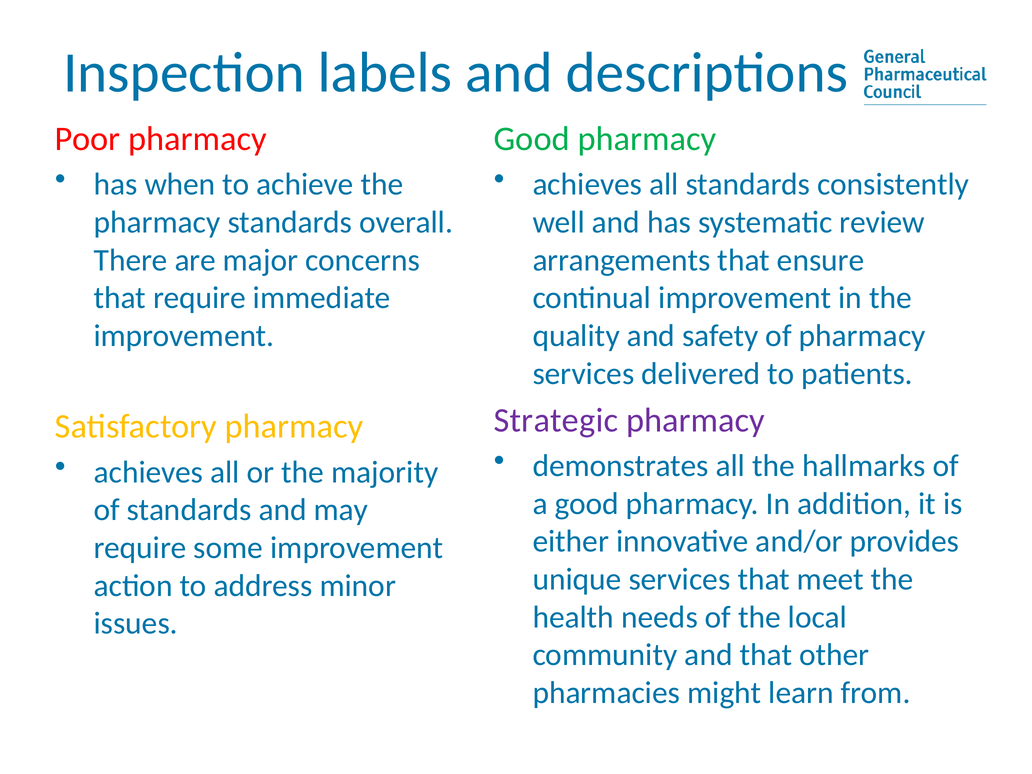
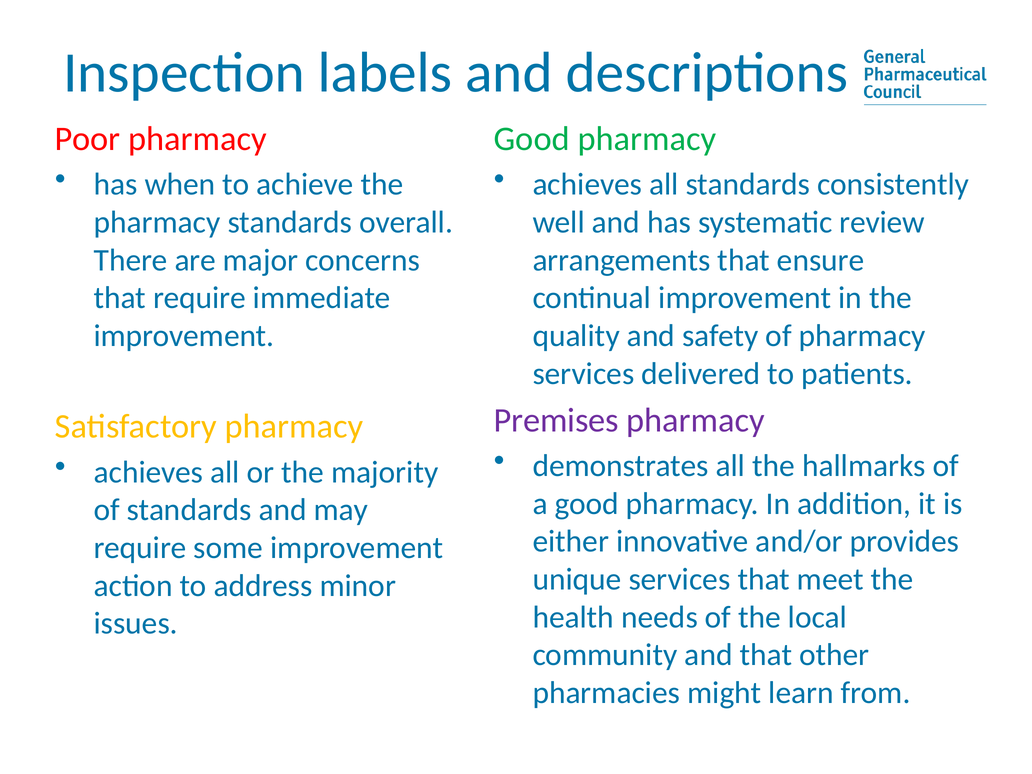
Strategic: Strategic -> Premises (556, 420)
